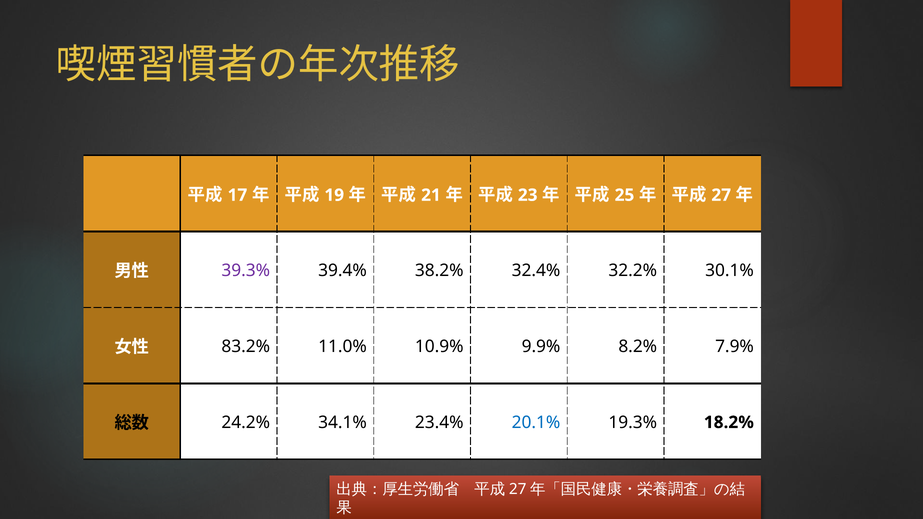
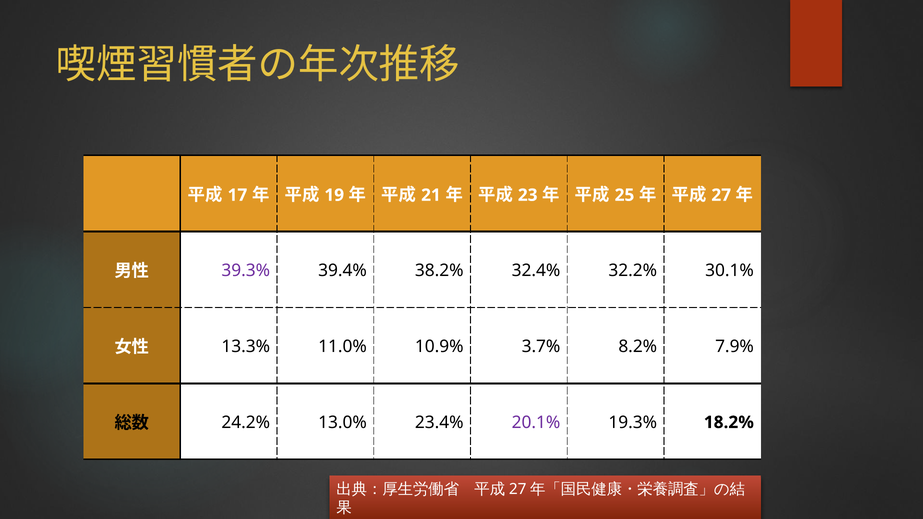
83.2%: 83.2% -> 13.3% (246, 346)
9.9%: 9.9% -> 3.7% (541, 346)
34.1%: 34.1% -> 13.0% (343, 422)
20.1% colour: blue -> purple (536, 422)
